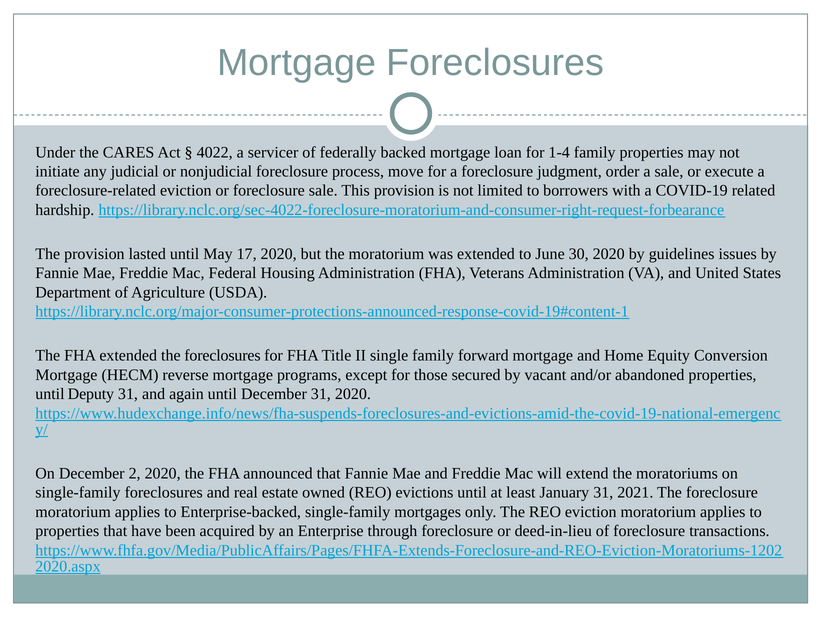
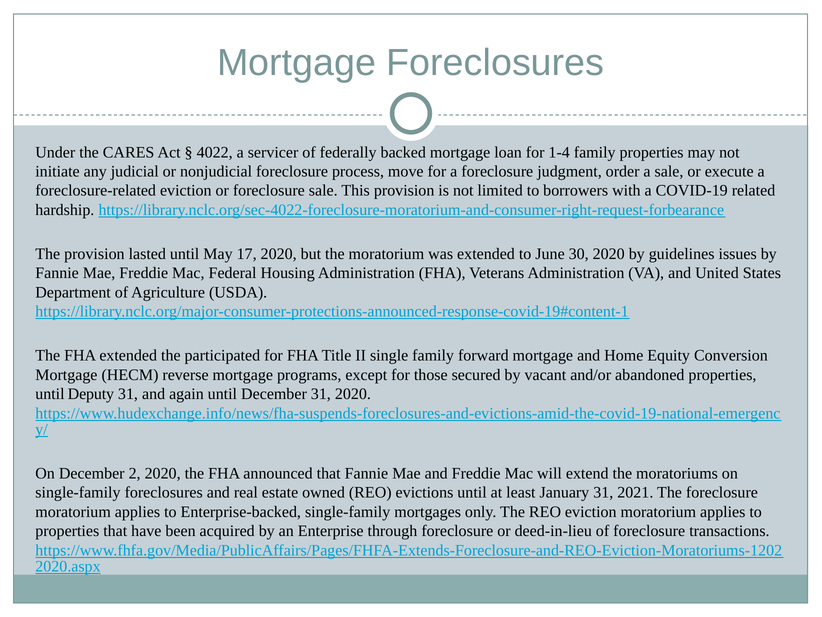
the foreclosures: foreclosures -> participated (222, 355)
